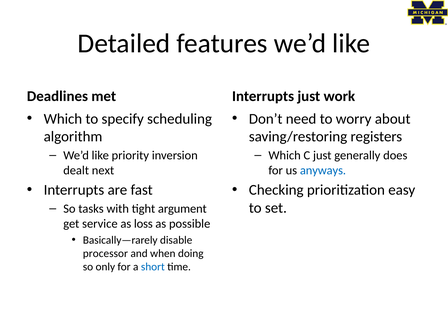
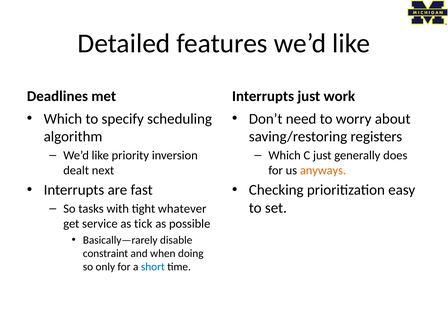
anyways colour: blue -> orange (323, 170)
argument: argument -> whatever (182, 209)
loss: loss -> tick (143, 224)
processor: processor -> constraint (105, 254)
